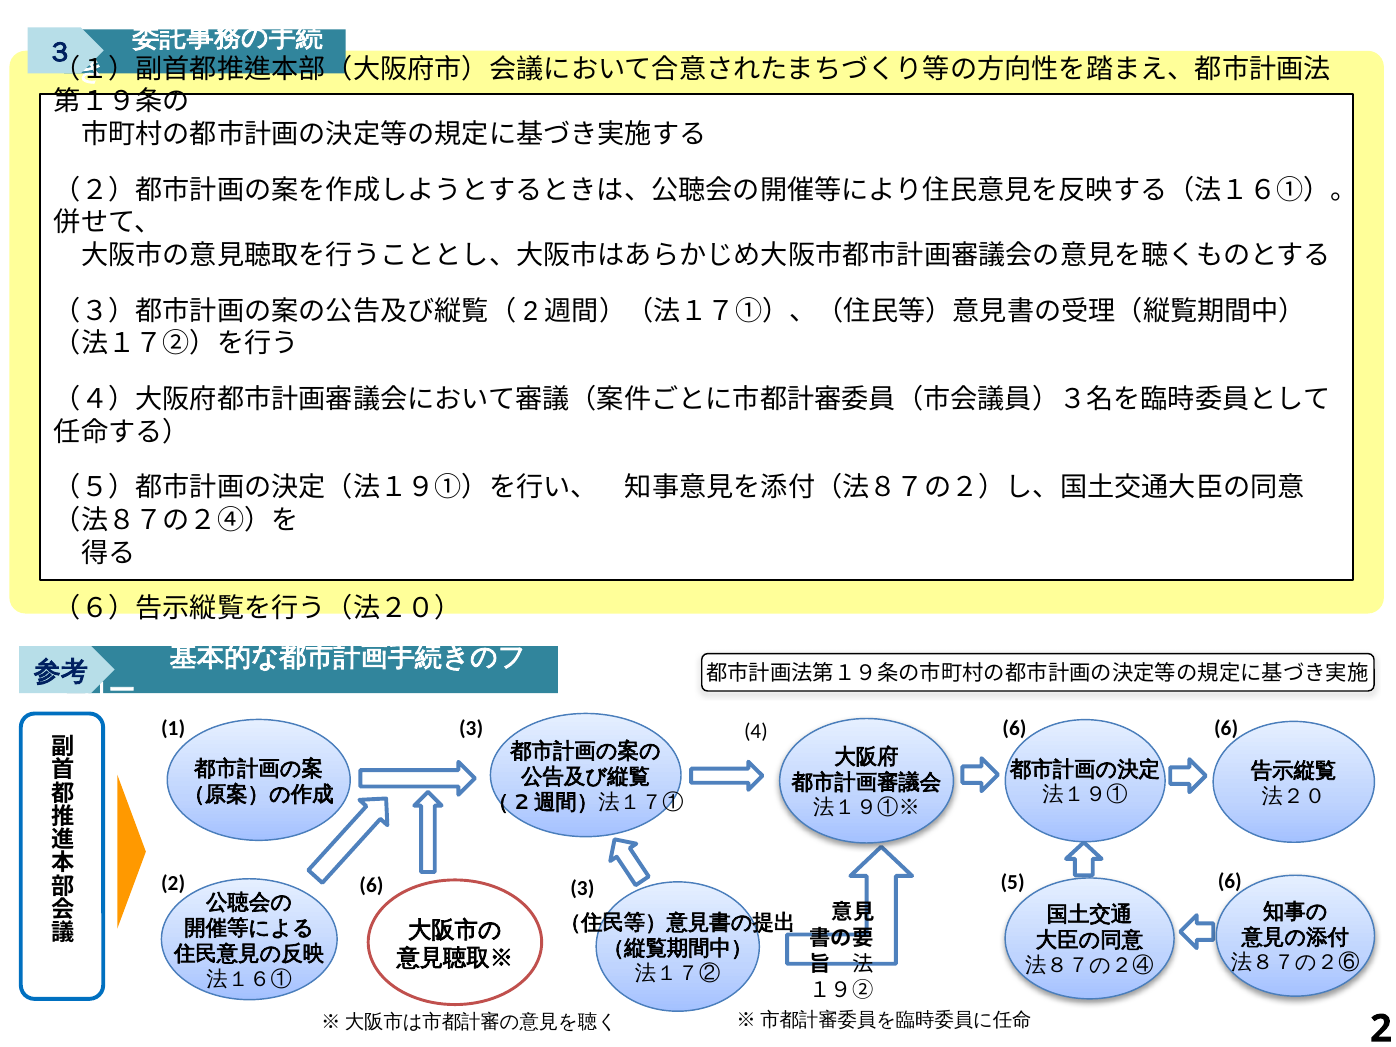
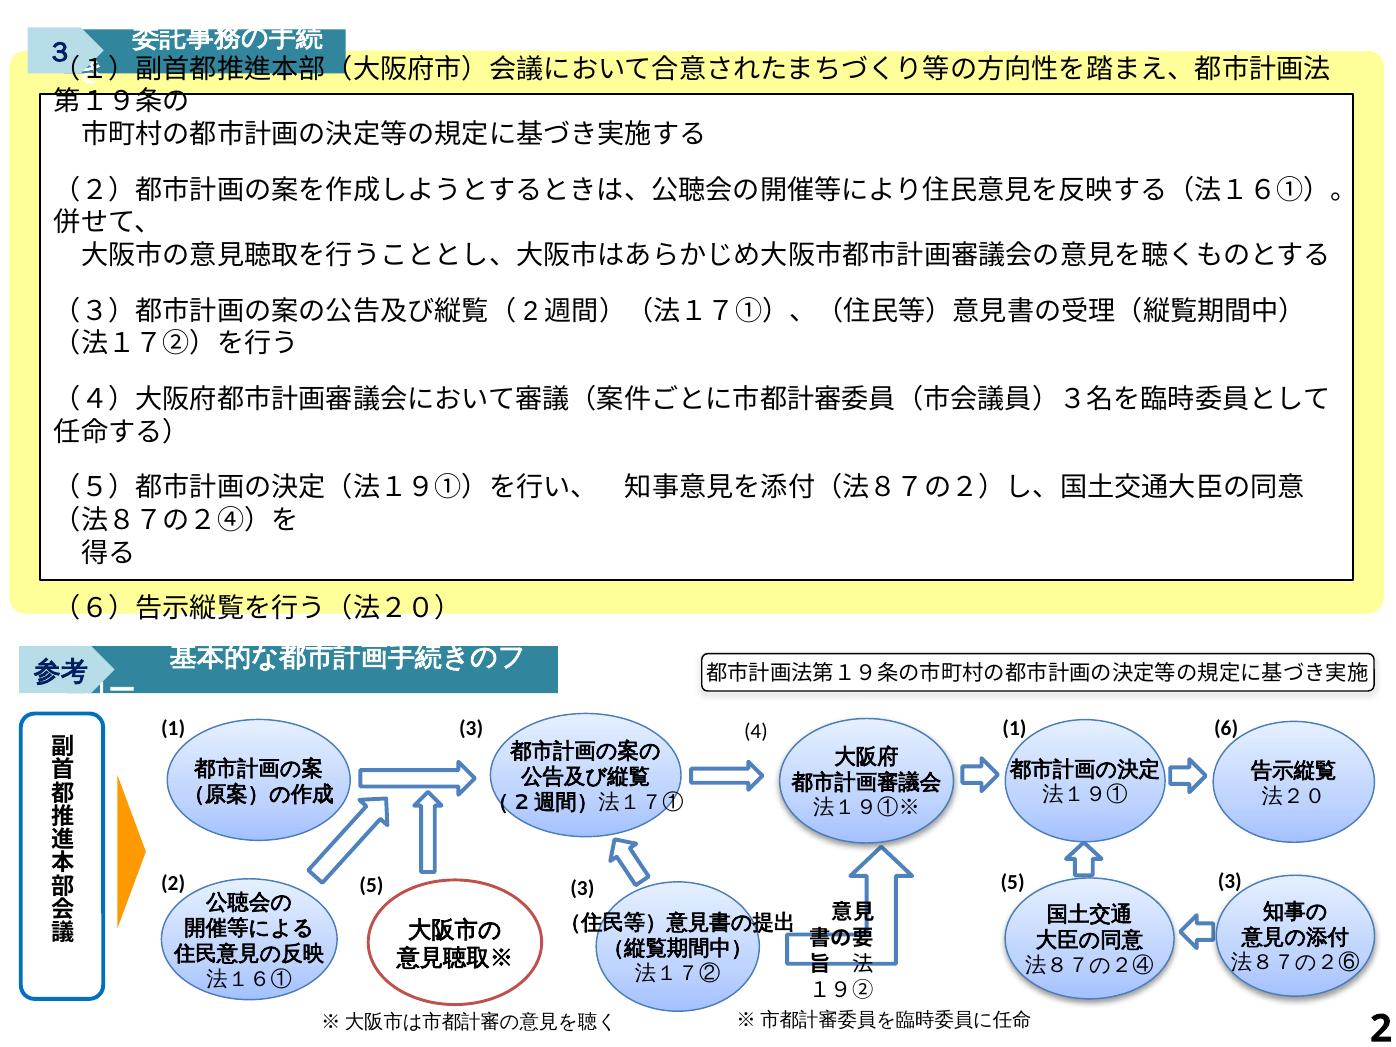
4 6: 6 -> 1 (1014, 729)
6: 6 -> 3 (1230, 881)
2 6: 6 -> 5 (371, 886)
